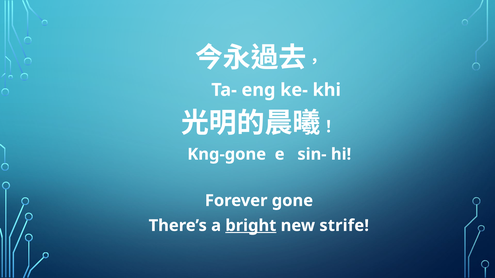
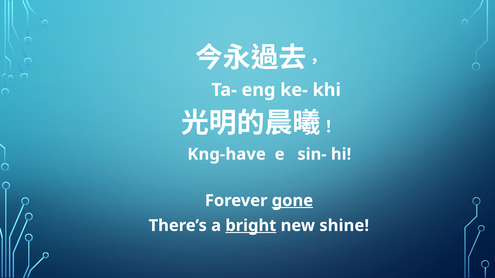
Kng-gone: Kng-gone -> Kng-have (227, 154)
gone underline: none -> present (292, 201)
strife: strife -> shine (344, 226)
